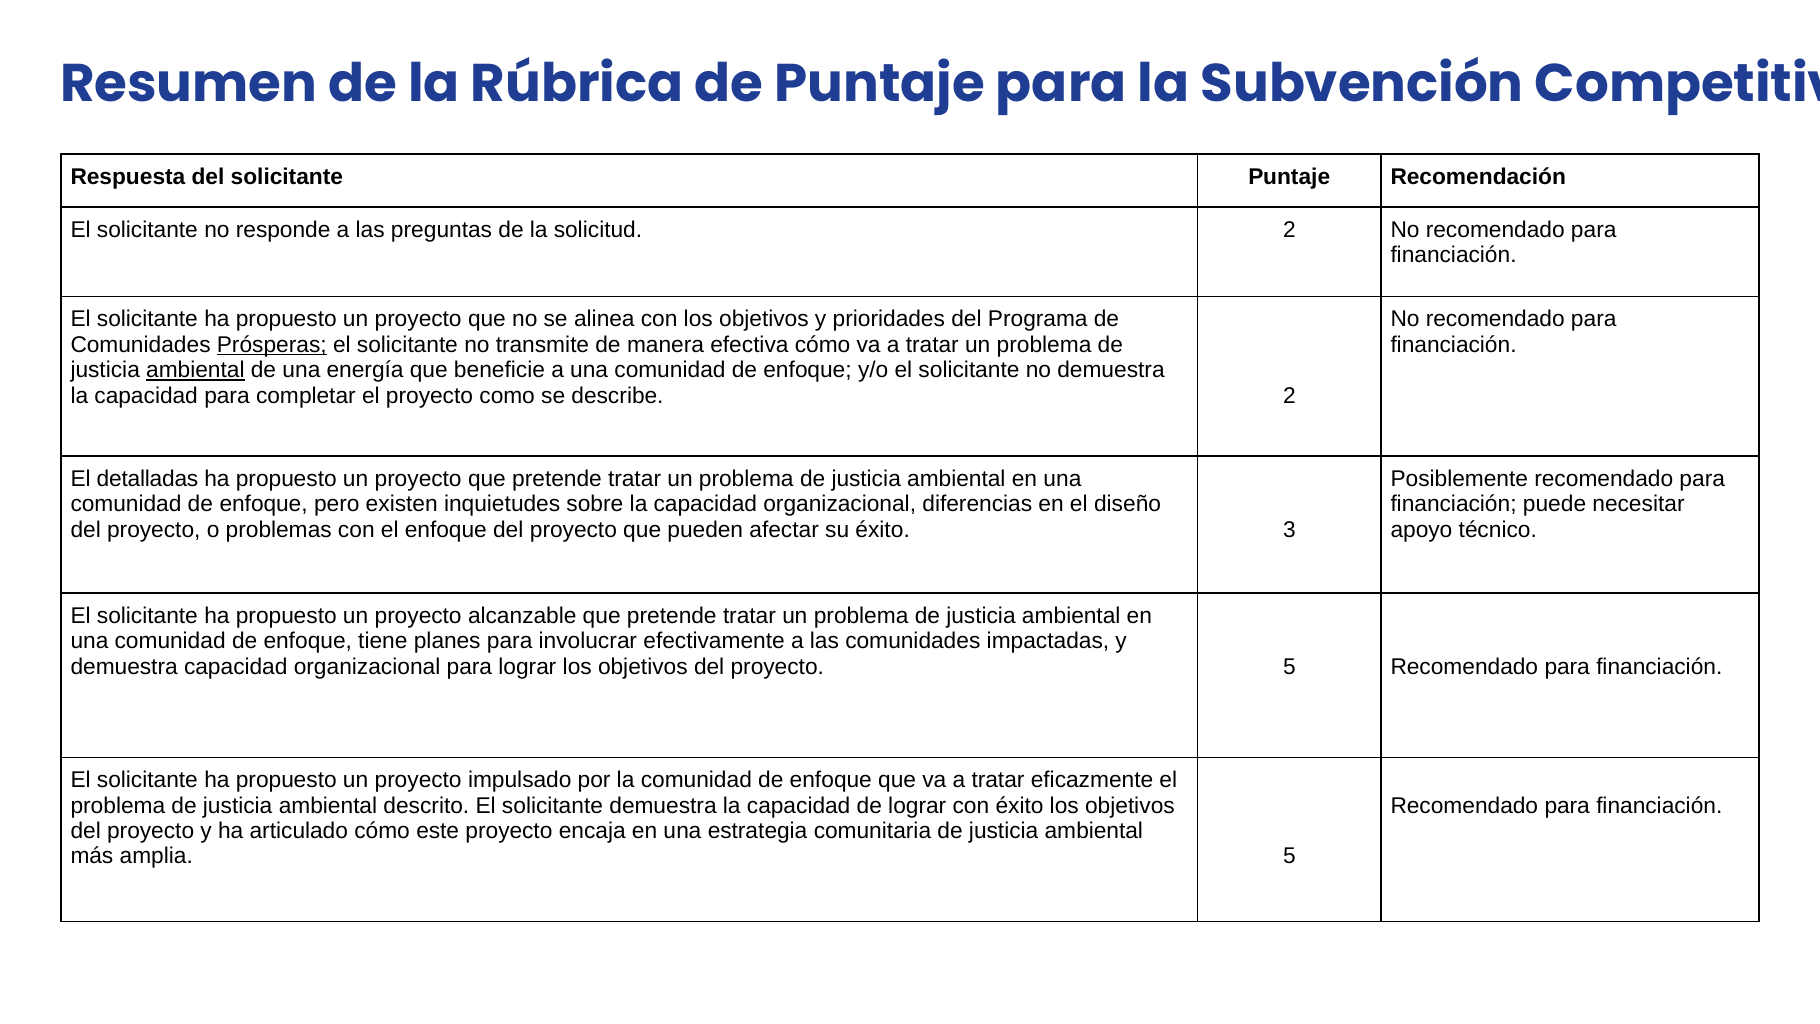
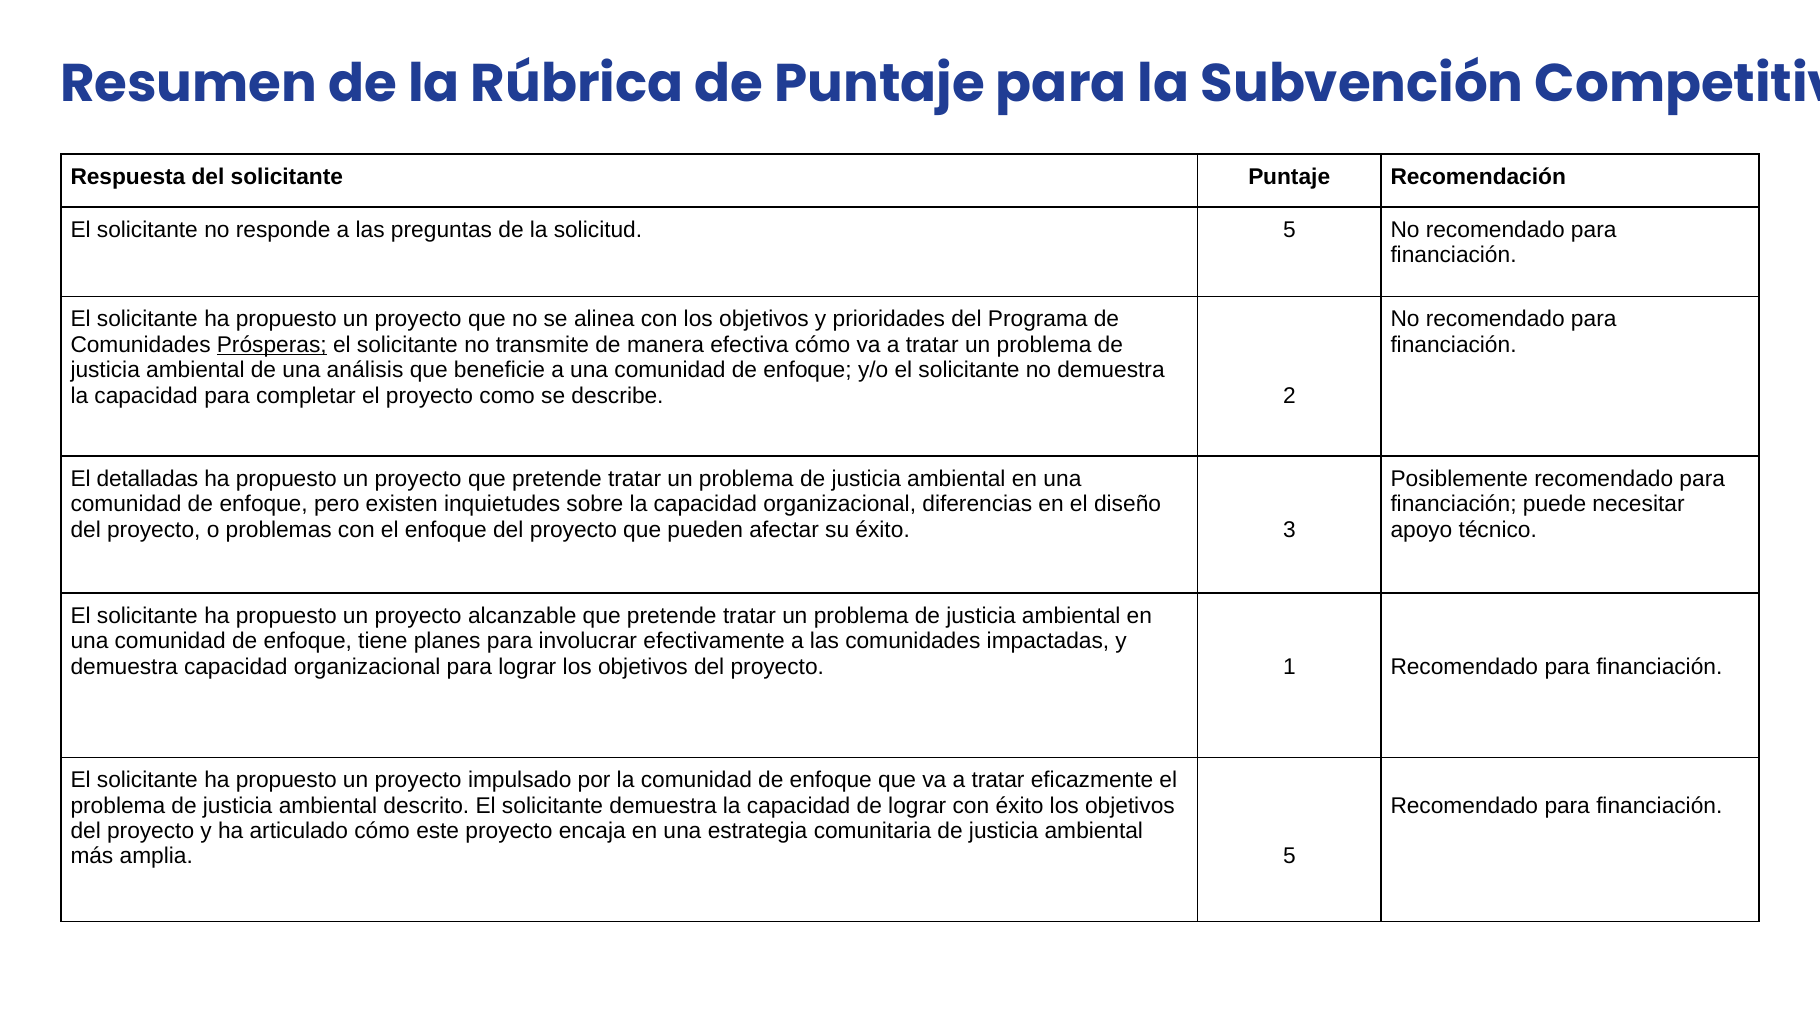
solicitud 2: 2 -> 5 (1289, 230)
ambiental underline: present -> none (195, 370)
energía: energía -> análisis (365, 370)
proyecto 5: 5 -> 1 (1289, 667)
